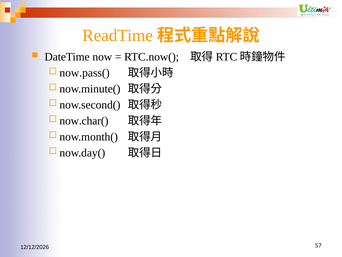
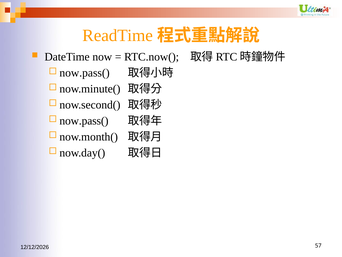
now.char(: now.char( -> now.pass( (84, 121)
